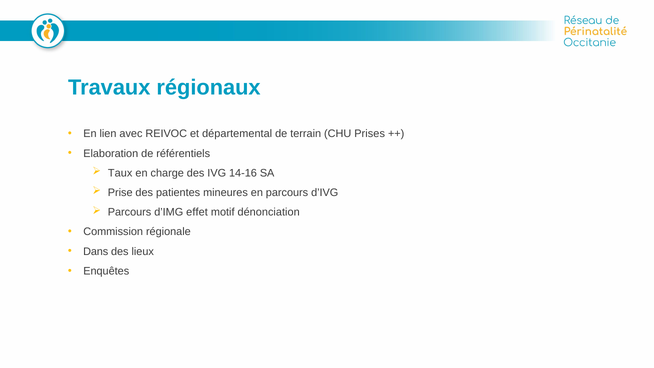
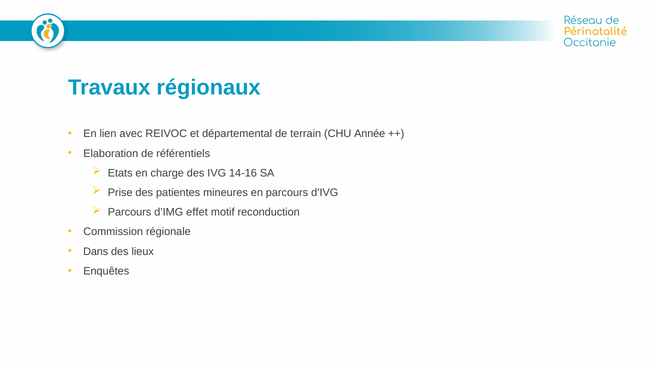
Prises: Prises -> Année (370, 134)
Taux: Taux -> Etats (120, 173)
dénonciation: dénonciation -> reconduction (269, 212)
